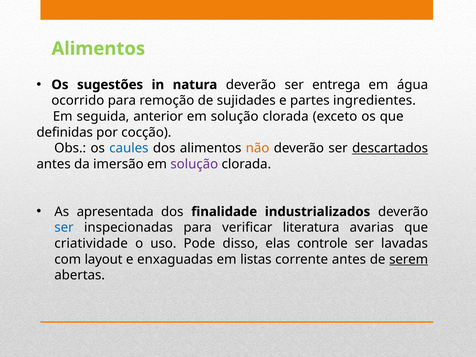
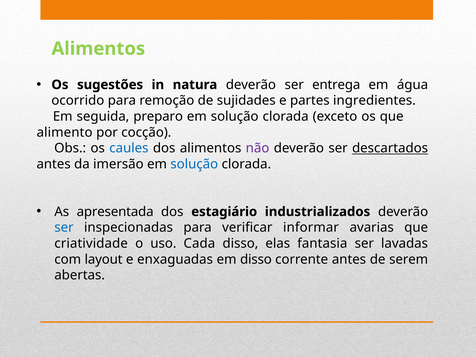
anterior: anterior -> preparo (158, 116)
definidas: definidas -> alimento (65, 132)
não colour: orange -> purple (258, 148)
solução colour: purple -> blue (194, 164)
finalidade: finalidade -> estagiário (224, 212)
literatura: literatura -> informar (311, 228)
Pode: Pode -> Cada (199, 243)
controle: controle -> fantasia (322, 243)
em listas: listas -> disso (256, 259)
serem underline: present -> none (409, 259)
